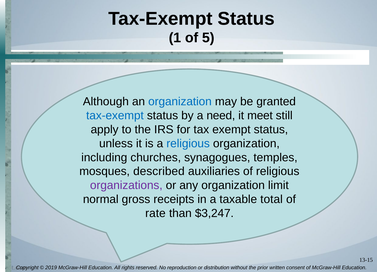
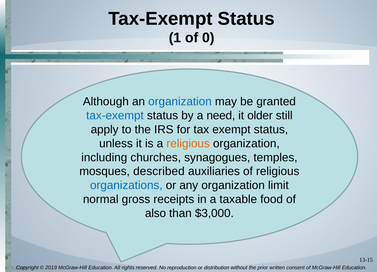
5: 5 -> 0 (208, 38)
meet: meet -> older (260, 116)
religious colour: blue -> orange (188, 144)
organizations colour: purple -> blue (126, 186)
total: total -> food (272, 200)
rate: rate -> also (156, 213)
$3,247: $3,247 -> $3,000 (214, 213)
